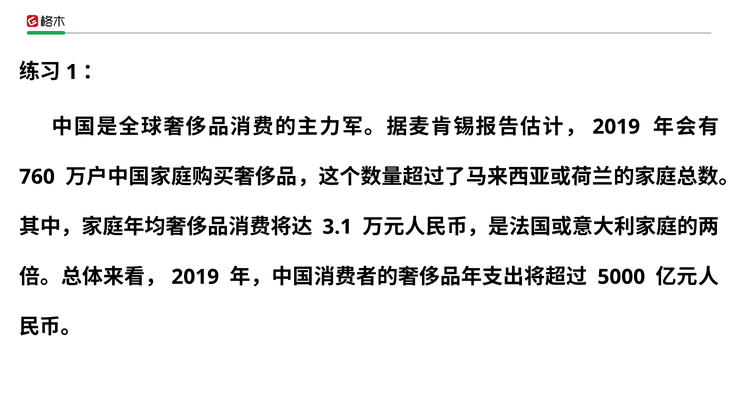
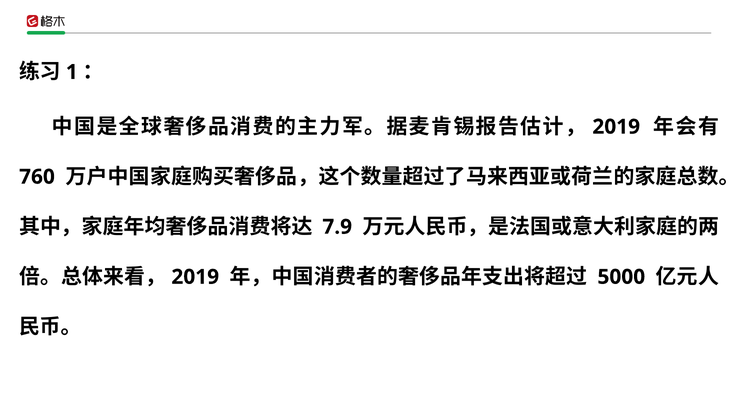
3.1: 3.1 -> 7.9 (337, 227)
